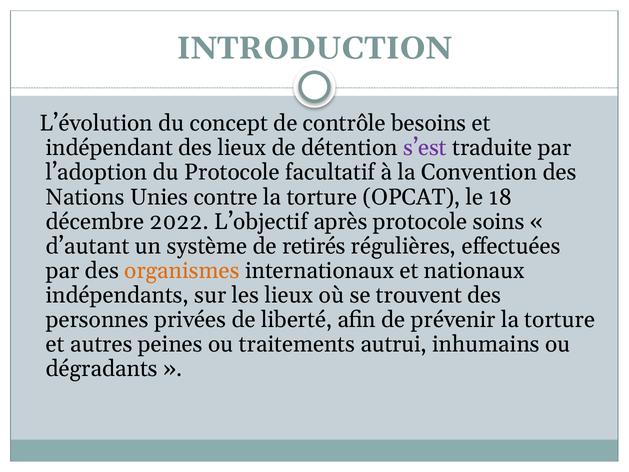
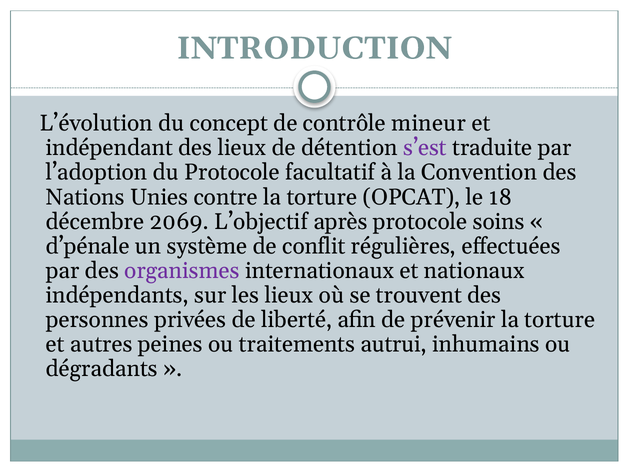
besoins: besoins -> mineur (429, 123)
2022: 2022 -> 2069 (179, 221)
d’autant: d’autant -> d’pénale (88, 246)
retirés: retirés -> conflit (314, 246)
organismes colour: orange -> purple (182, 270)
